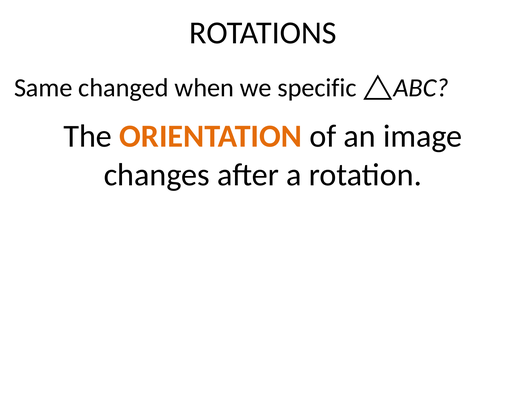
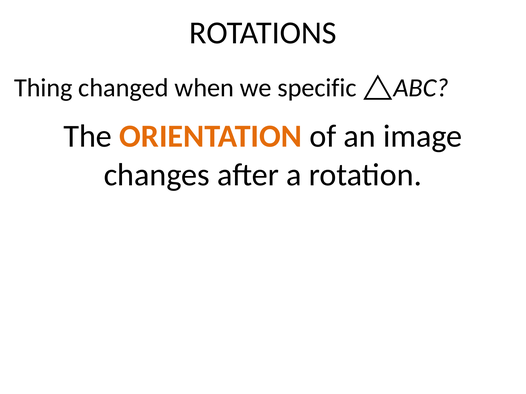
Same: Same -> Thing (43, 88)
